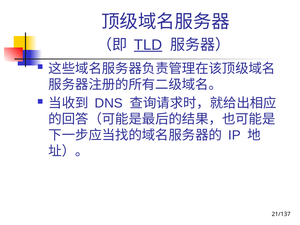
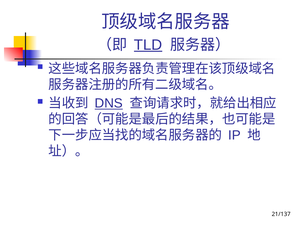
DNS underline: none -> present (109, 103)
